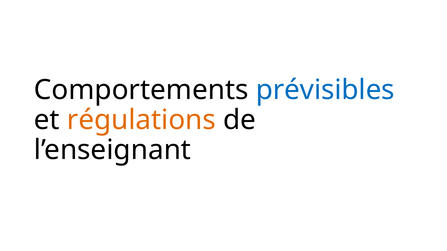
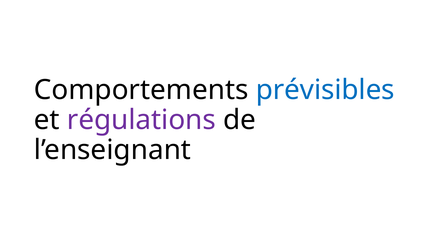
régulations colour: orange -> purple (141, 120)
